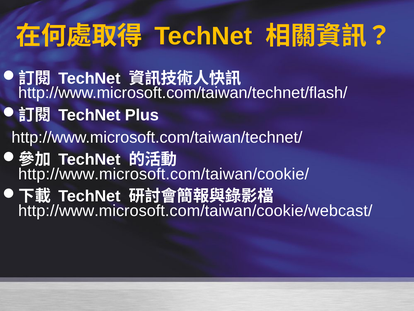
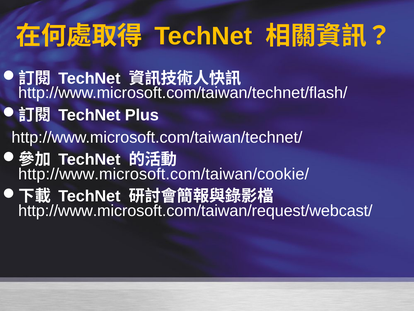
http://www.microsoft.com/taiwan/cookie/webcast/: http://www.microsoft.com/taiwan/cookie/webcast/ -> http://www.microsoft.com/taiwan/request/webcast/ (195, 210)
